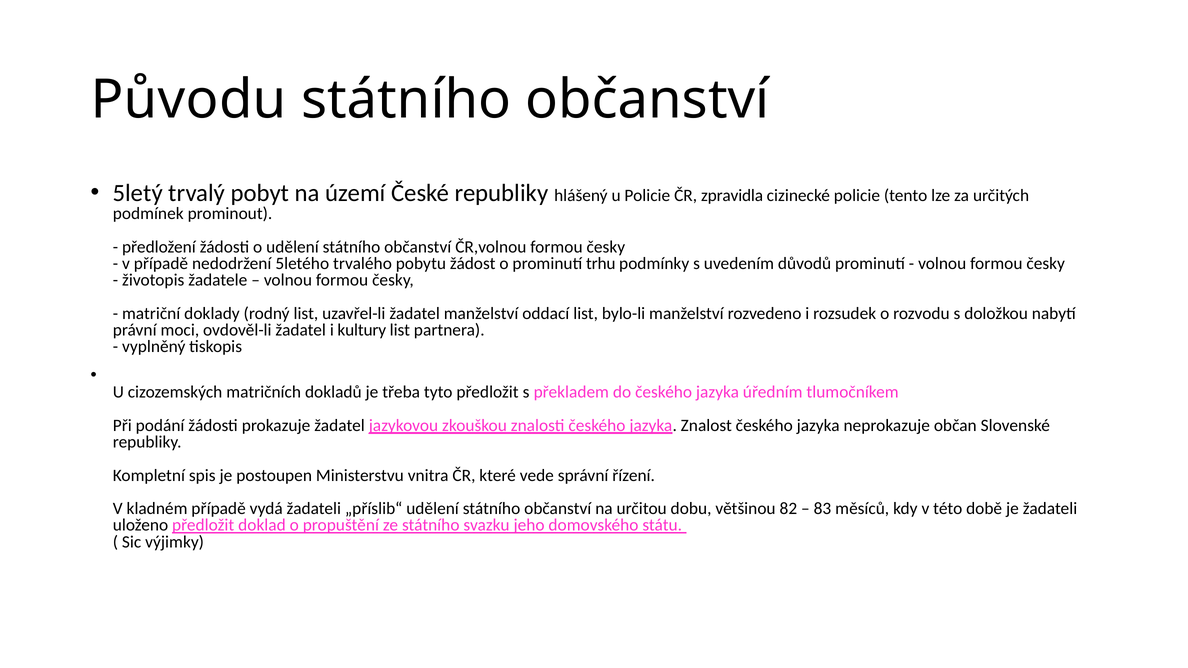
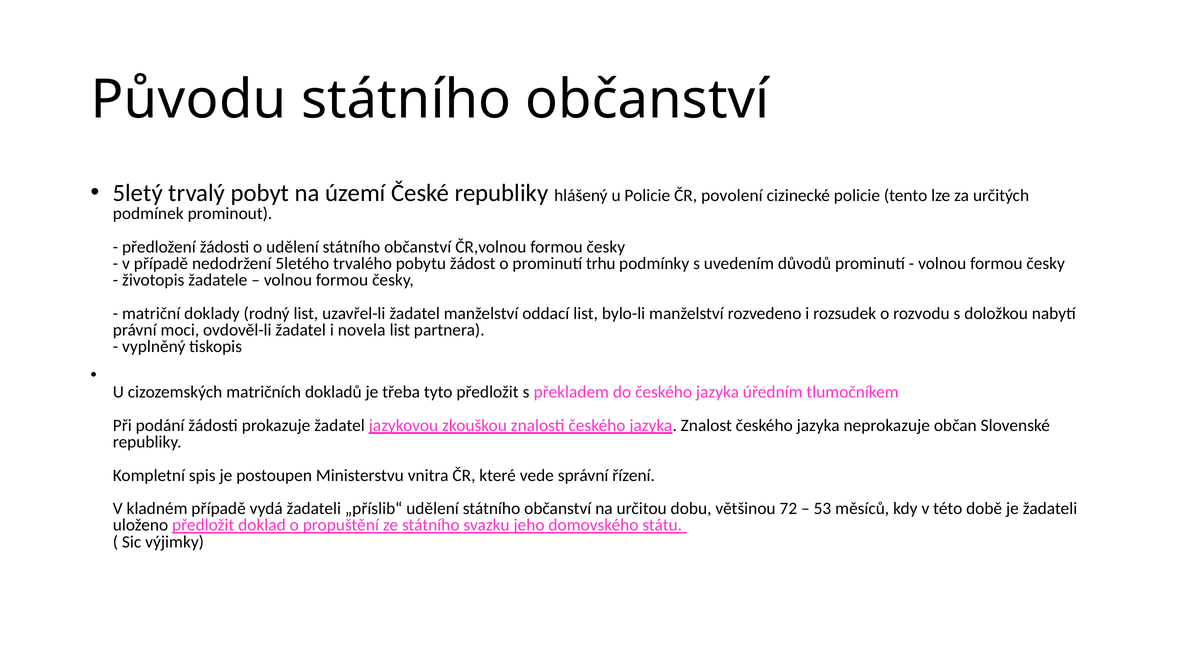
zpravidla: zpravidla -> povolení (732, 196)
kultury: kultury -> novela (362, 330)
82: 82 -> 72 (788, 509)
83: 83 -> 53 (822, 509)
